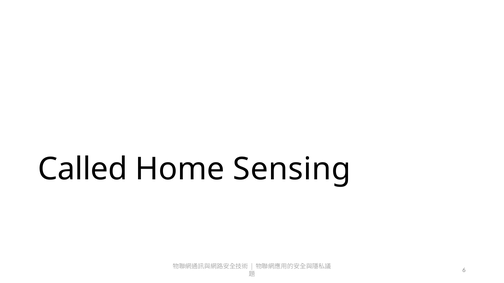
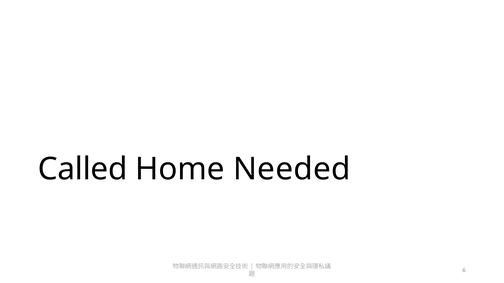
Sensing: Sensing -> Needed (292, 169)
